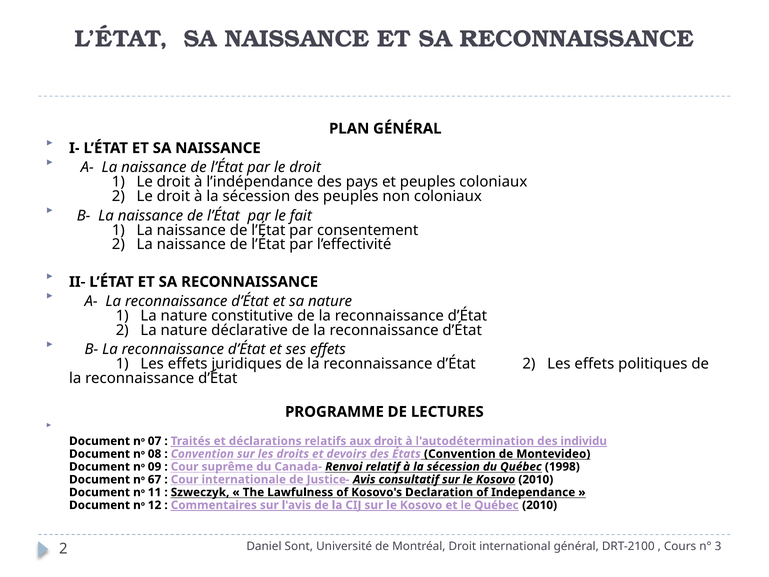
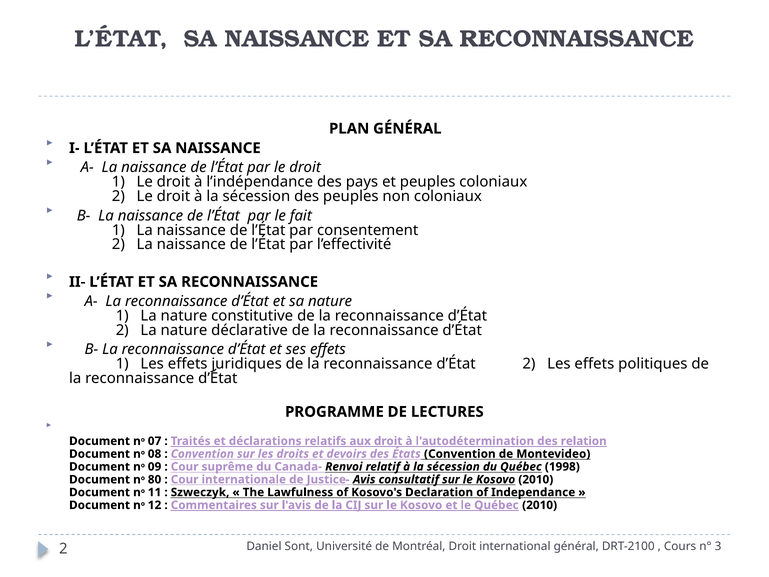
individu: individu -> relation (584, 441)
67: 67 -> 80 (155, 479)
